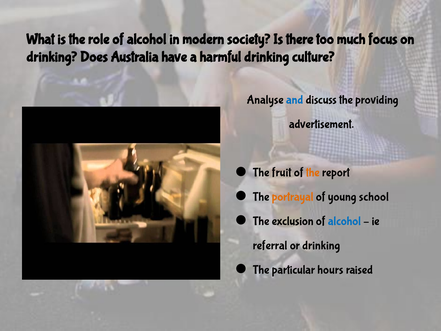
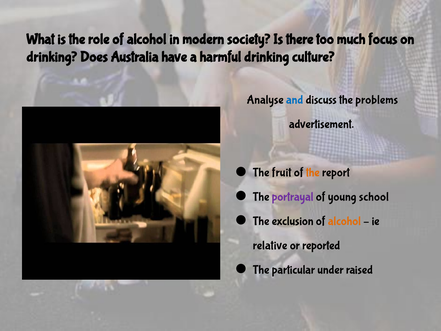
providing: providing -> problems (377, 99)
portrayal colour: orange -> purple (293, 196)
alcohol colour: blue -> orange (344, 221)
referral: referral -> relative (270, 245)
or drinking: drinking -> reported (321, 245)
hours: hours -> under (330, 269)
